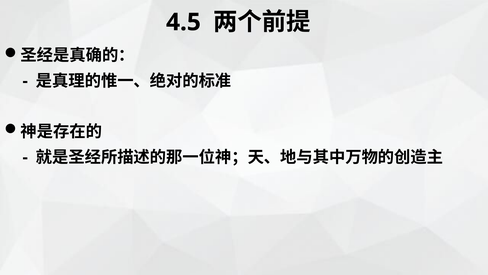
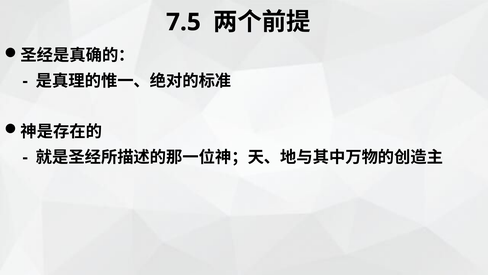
4.5: 4.5 -> 7.5 (183, 22)
